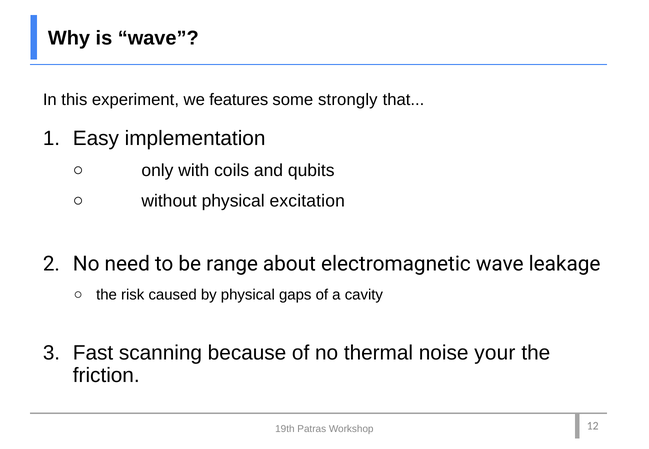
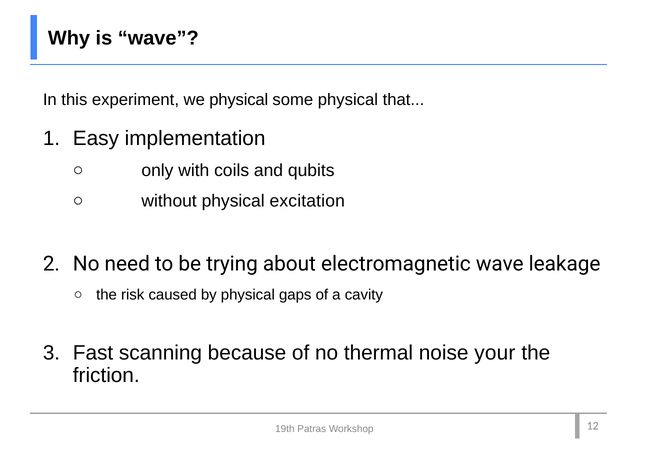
we features: features -> physical (239, 100)
some strongly: strongly -> physical (348, 100)
range: range -> trying (232, 264)
